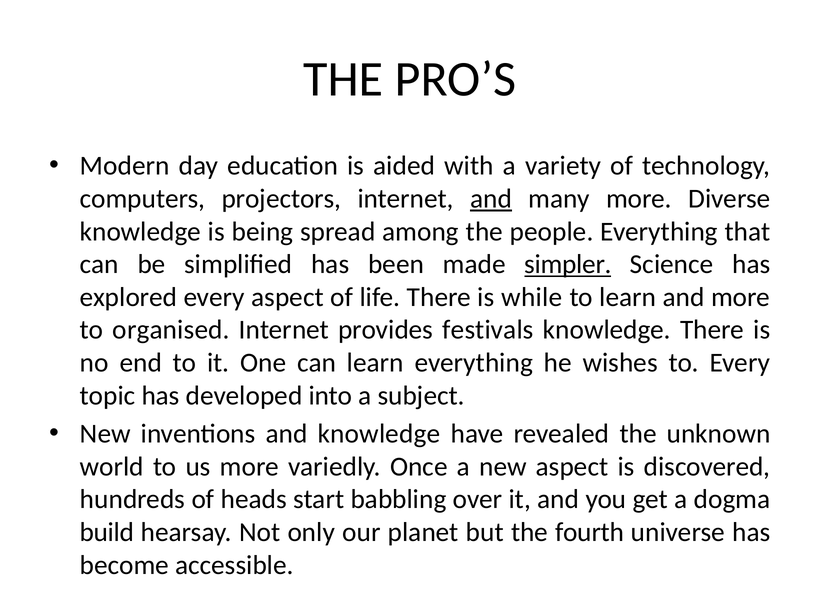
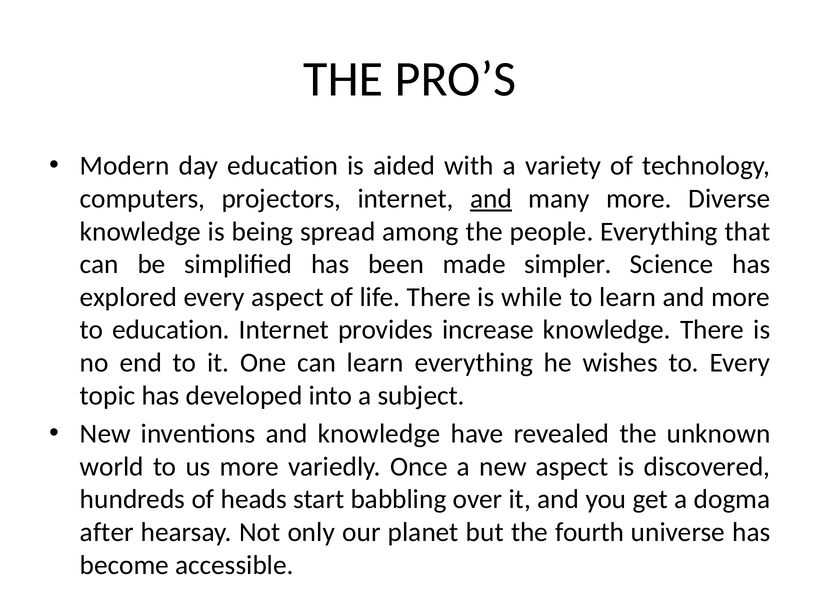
simpler underline: present -> none (568, 264)
to organised: organised -> education (171, 330)
festivals: festivals -> increase (488, 330)
build: build -> after (107, 532)
